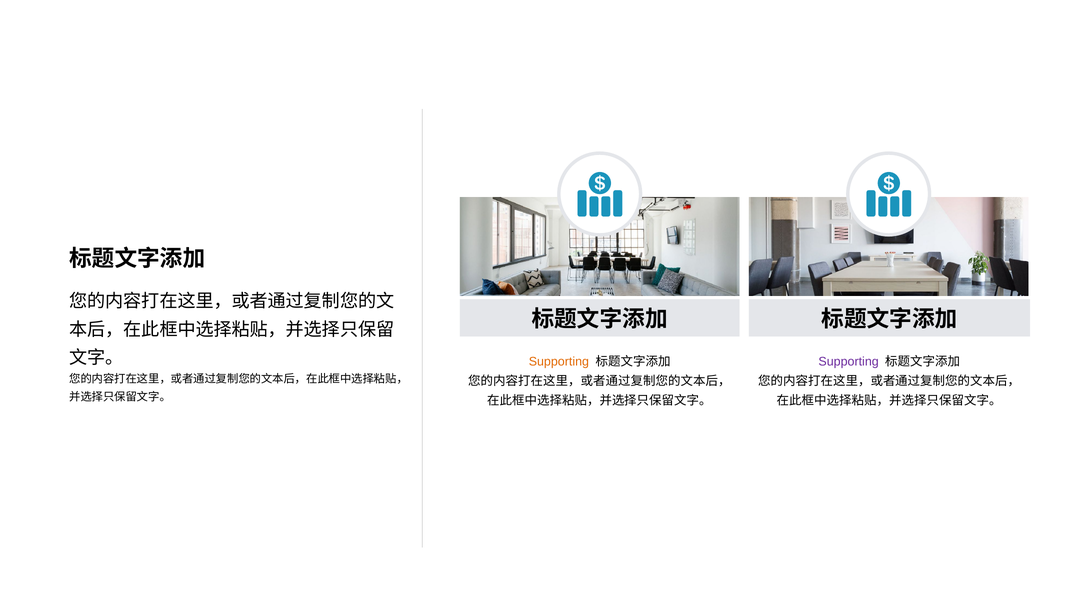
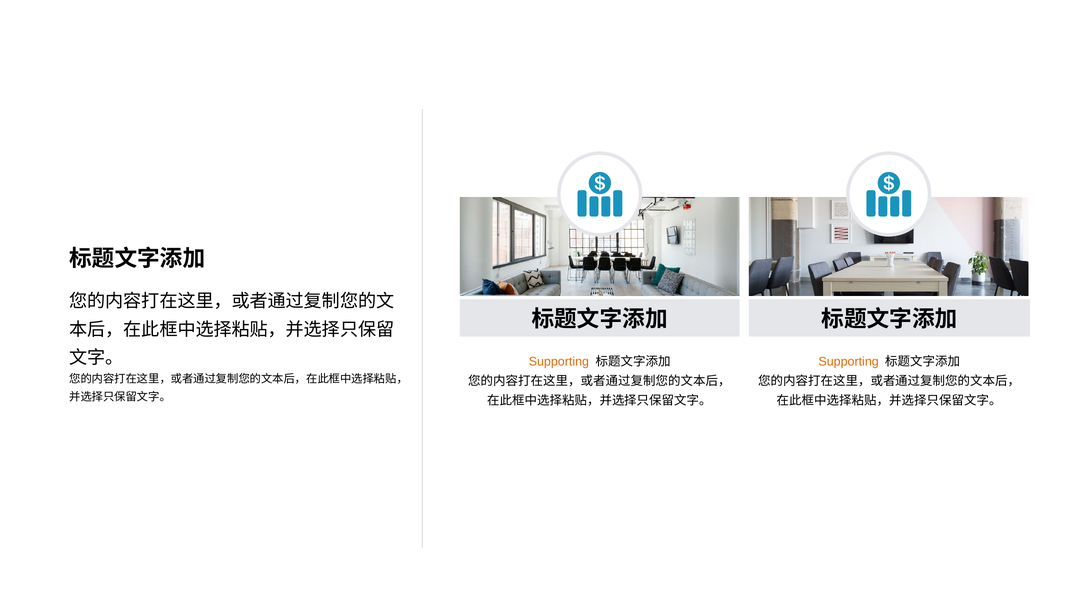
Supporting colour: purple -> orange (849, 362)
